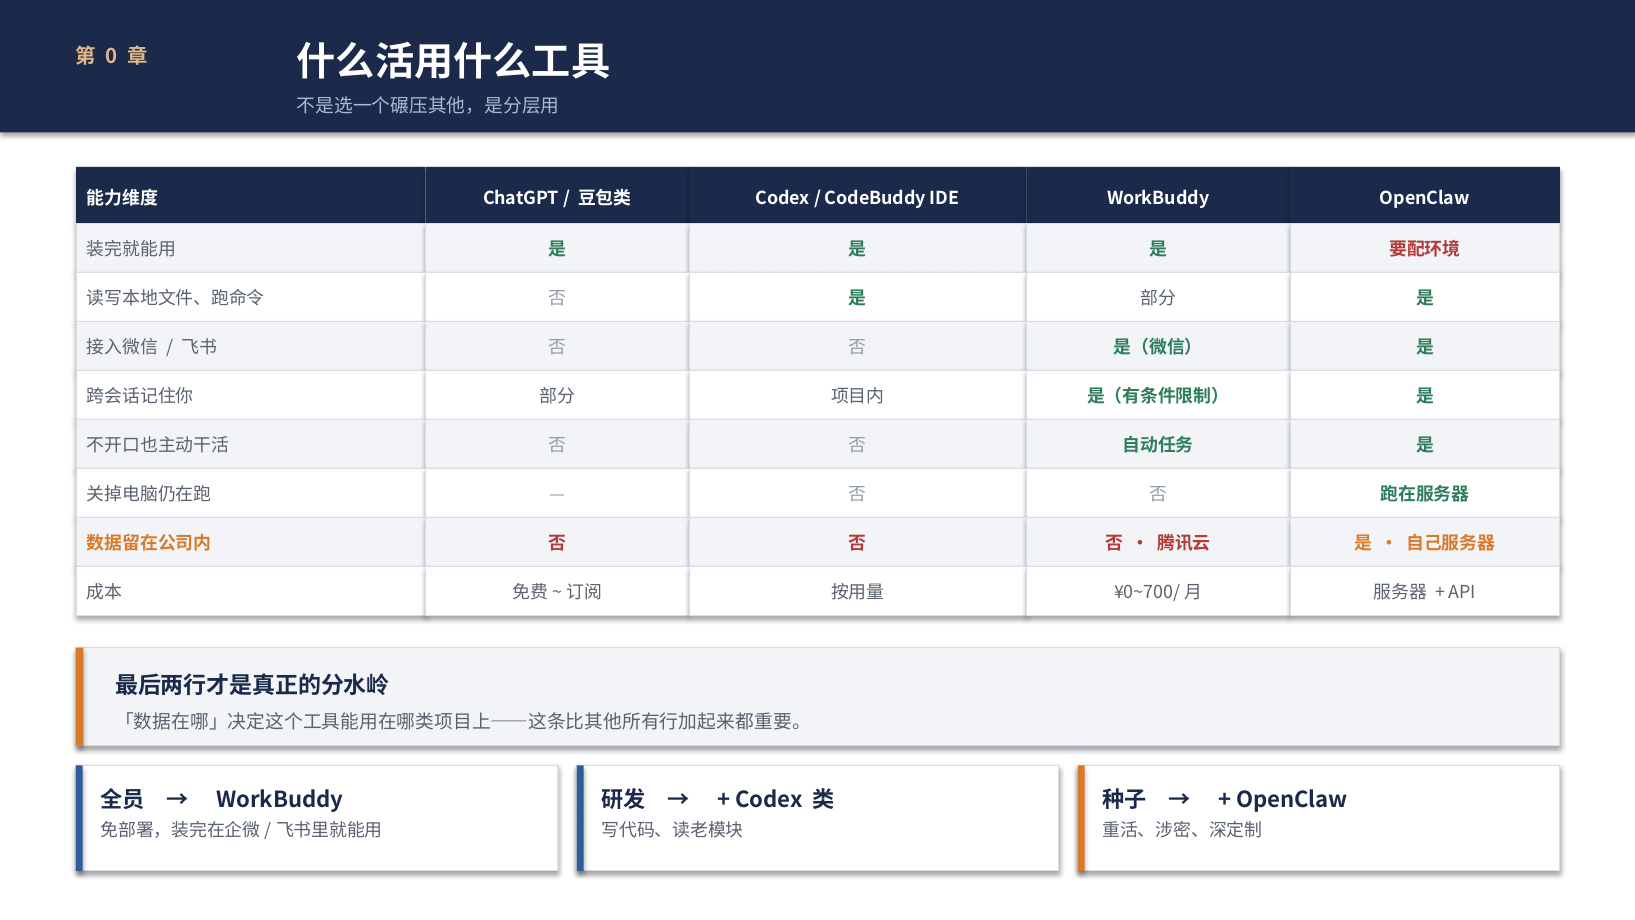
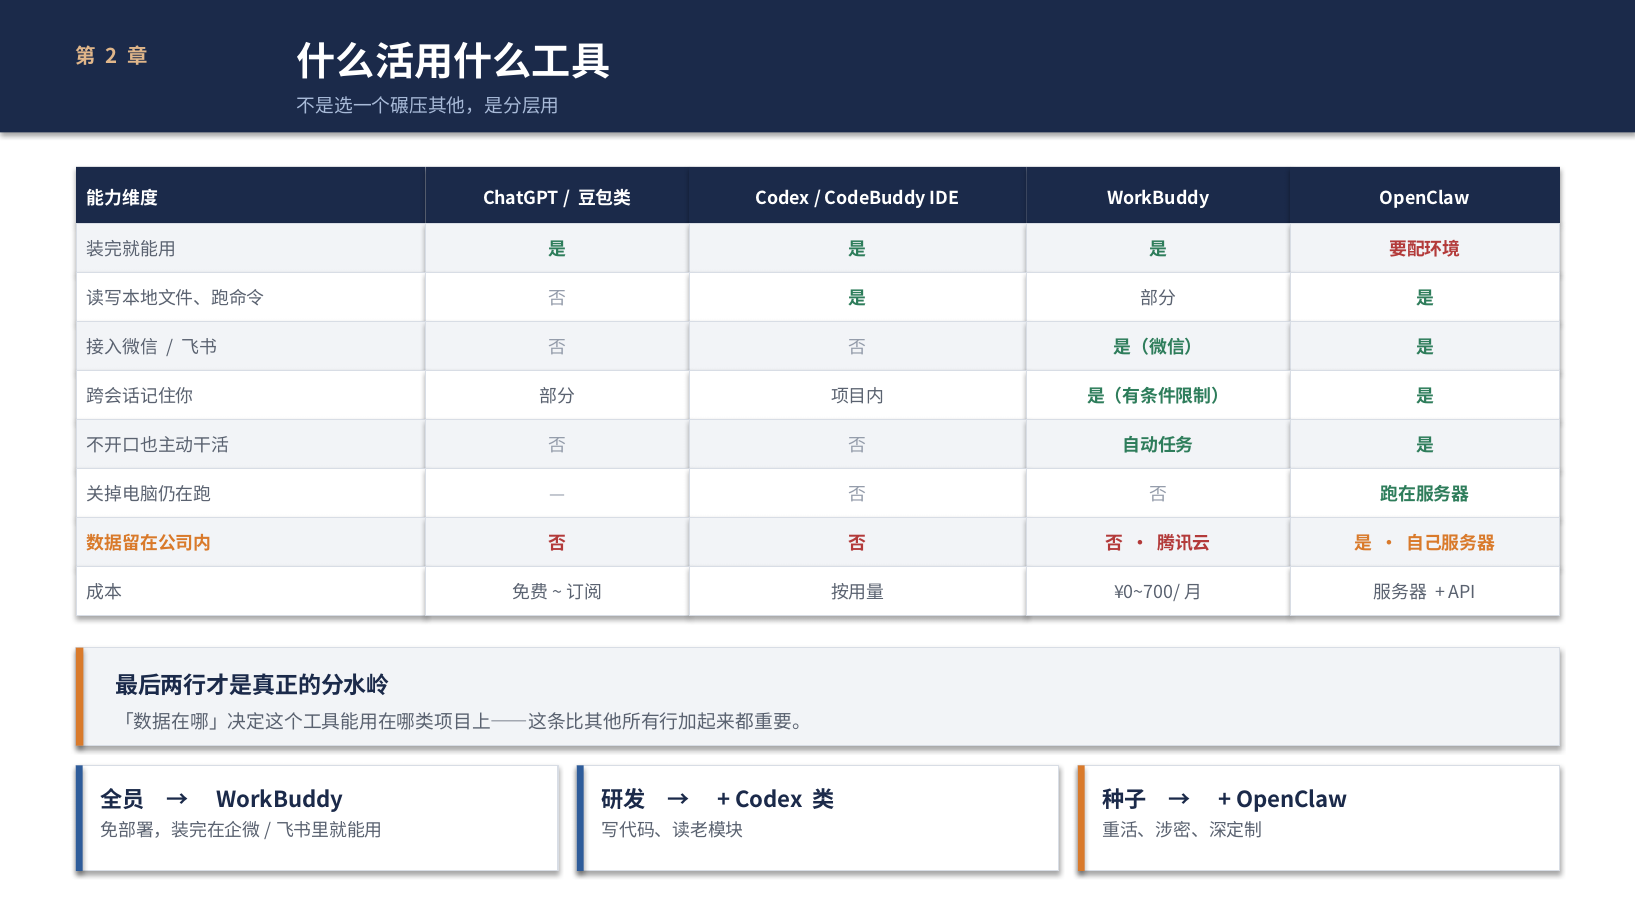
0: 0 -> 2 (112, 57)
